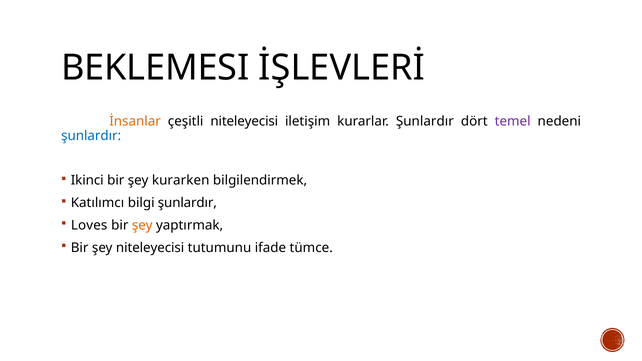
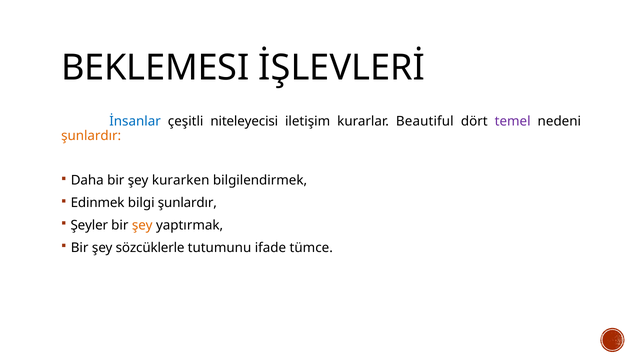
İnsanlar colour: orange -> blue (135, 121)
kurarlar Şunlardır: Şunlardır -> Beautiful (425, 121)
şunlardır colour: blue -> orange (91, 136)
Ikinci: Ikinci -> Daha (87, 181)
Katılımcı: Katılımcı -> Edinmek (98, 203)
Loves: Loves -> Şeyler (89, 226)
şey niteleyecisi: niteleyecisi -> sözcüklerle (150, 248)
